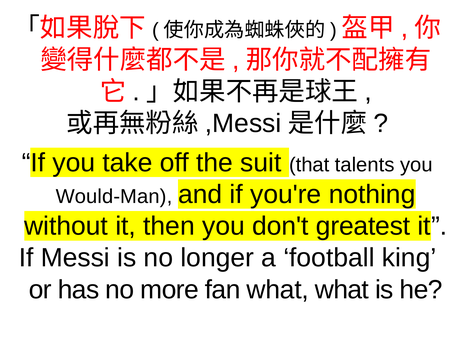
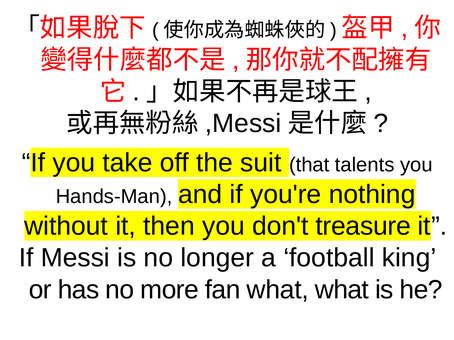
Would-Man: Would-Man -> Hands-Man (114, 197)
greatest: greatest -> treasure (363, 227)
